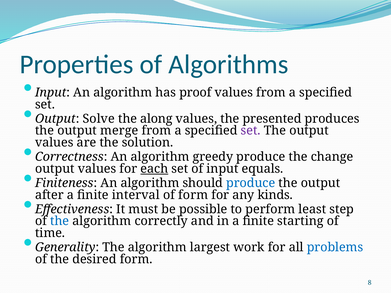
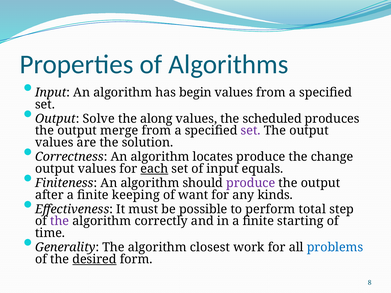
proof: proof -> begin (195, 93)
presented: presented -> scheduled (272, 119)
greedy: greedy -> locates (213, 157)
produce colour: blue -> purple (251, 183)
interval: interval -> keeping (136, 195)
of form: form -> want (193, 195)
least: least -> total (312, 209)
the colour: blue -> purple (60, 221)
largest: largest -> closest (210, 247)
desired underline: none -> present (94, 259)
